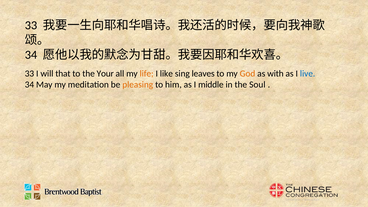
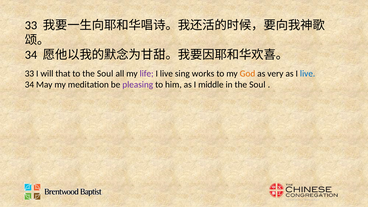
to the Your: Your -> Soul (105, 74)
life colour: orange -> purple (147, 74)
like: like -> live (166, 74)
leaves: leaves -> works (203, 74)
with: with -> very (275, 74)
pleasing colour: orange -> purple (138, 85)
